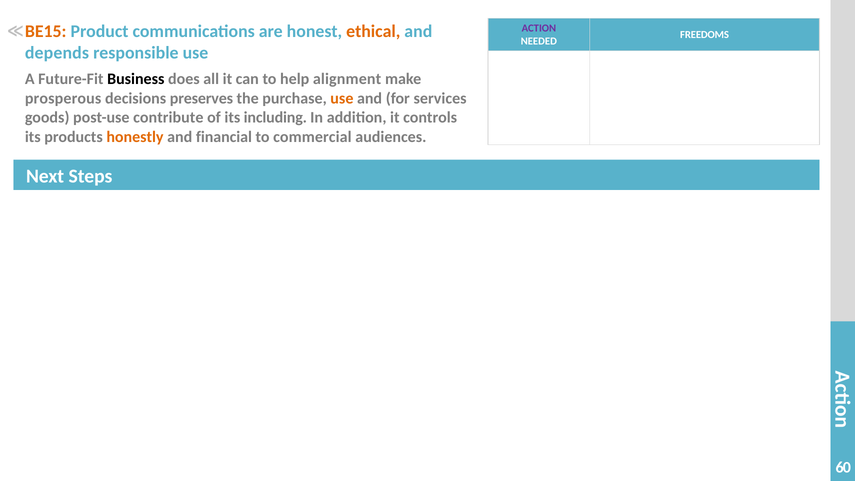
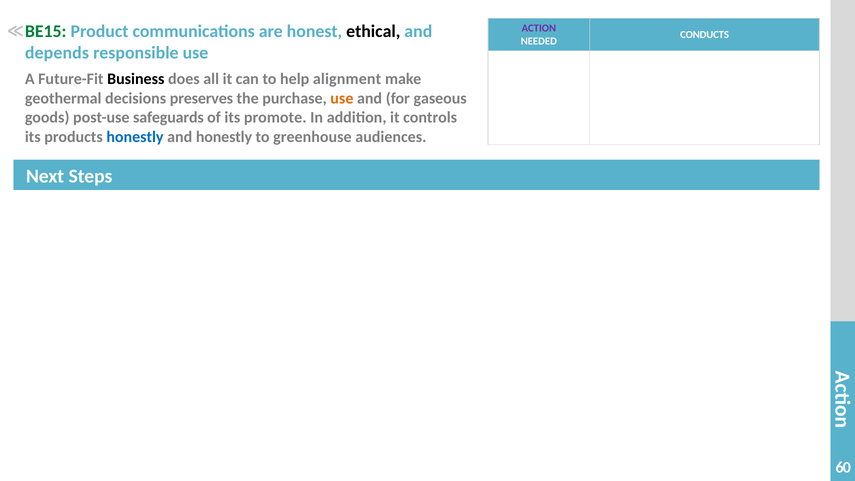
BE15 colour: orange -> green (46, 31)
ethical colour: orange -> black (373, 31)
FREEDOMS: FREEDOMS -> CONDUCTS (705, 35)
prosperous: prosperous -> geothermal (63, 98)
services: services -> gaseous (440, 98)
contribute: contribute -> safeguards (168, 118)
including: including -> promote (275, 118)
honestly colour: orange -> blue (135, 137)
and financial: financial -> honestly (224, 137)
commercial: commercial -> greenhouse (312, 137)
